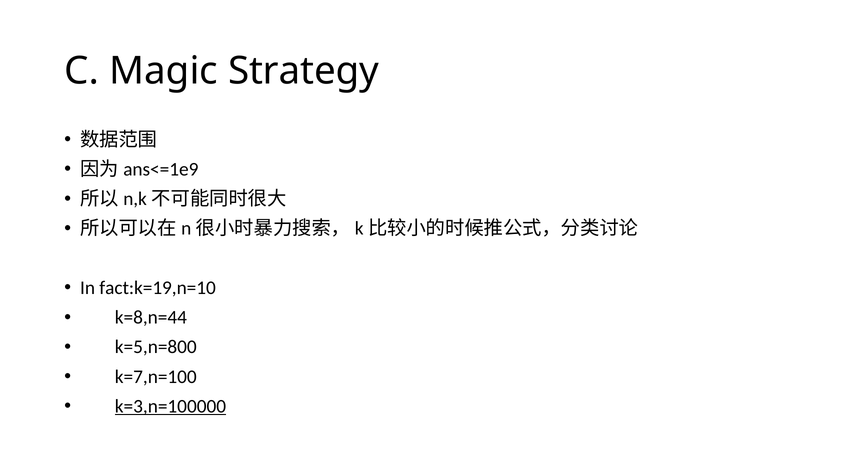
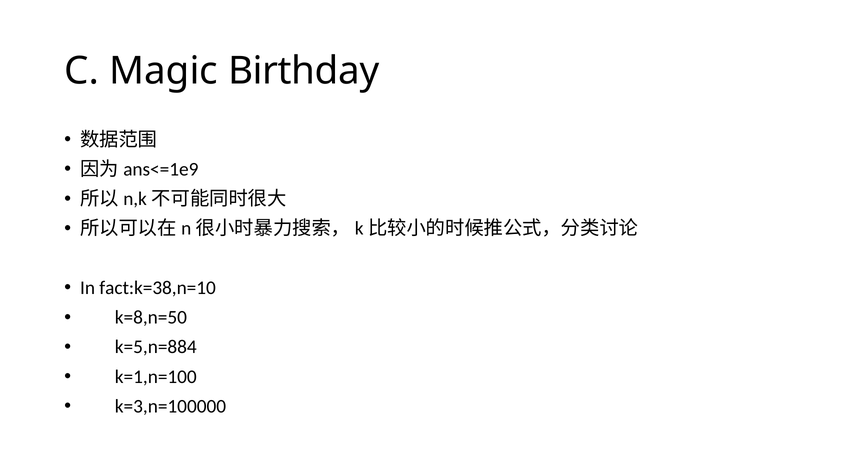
Strategy: Strategy -> Birthday (304, 71)
fact:k=19,n=10: fact:k=19,n=10 -> fact:k=38,n=10 (158, 288)
k=8,n=44: k=8,n=44 -> k=8,n=50 (151, 318)
k=5,n=800: k=5,n=800 -> k=5,n=884 (156, 347)
k=7,n=100: k=7,n=100 -> k=1,n=100 (156, 377)
k=3,n=100000 underline: present -> none (170, 406)
